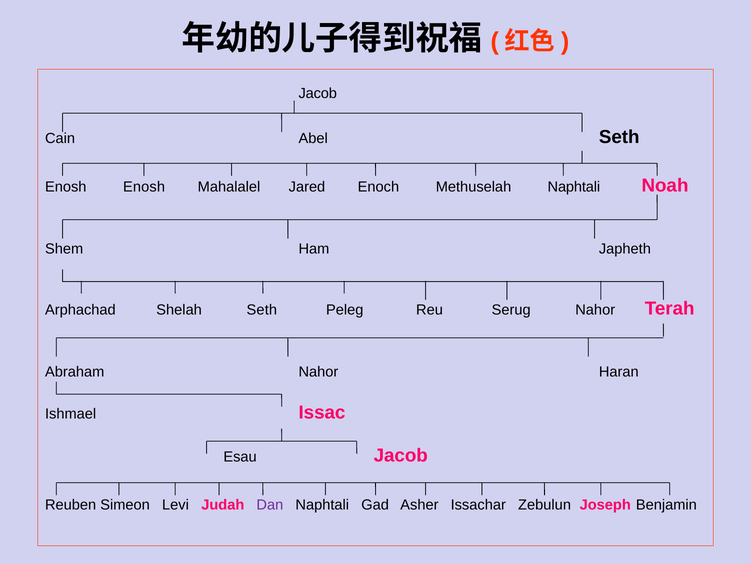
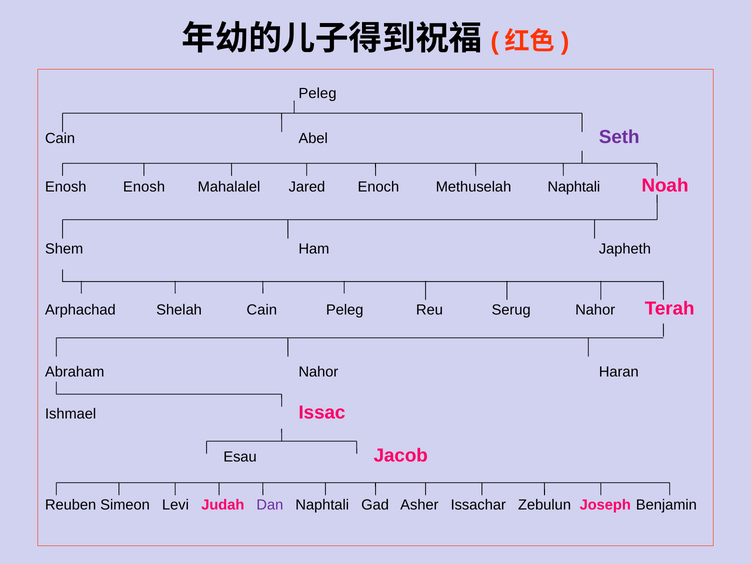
Jacob: Jacob -> Peleg (318, 93)
Seth colour: black -> purple (619, 137)
Shelah Seth: Seth -> Cain (262, 309)
